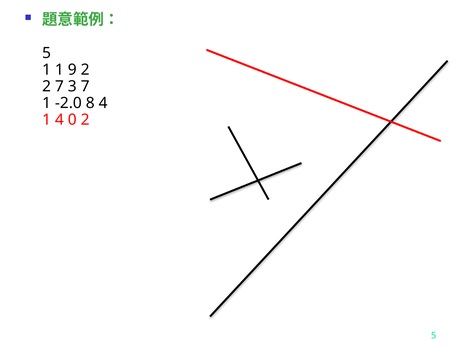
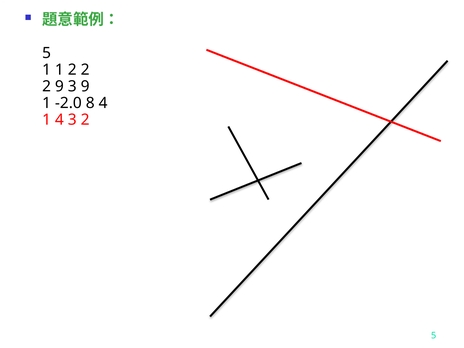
1 9: 9 -> 2 (72, 70)
2 7: 7 -> 9 (59, 86)
3 7: 7 -> 9 (85, 86)
4 0: 0 -> 3 (72, 120)
